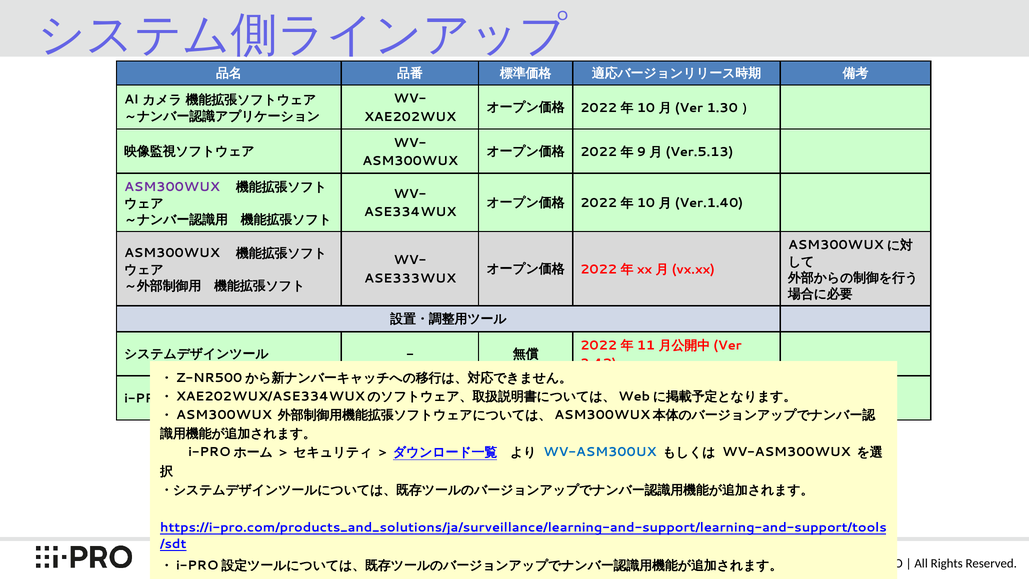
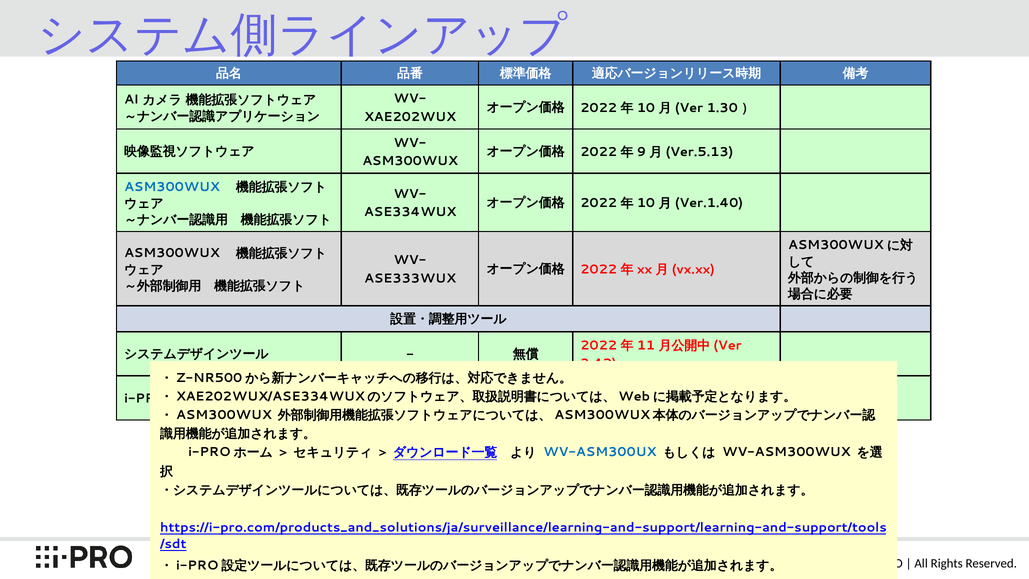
ASM300WUX colour: purple -> blue (172, 187)
